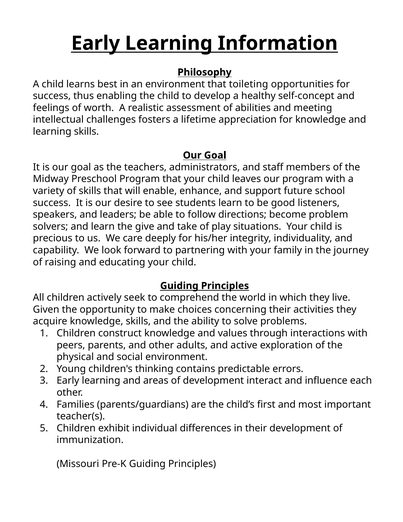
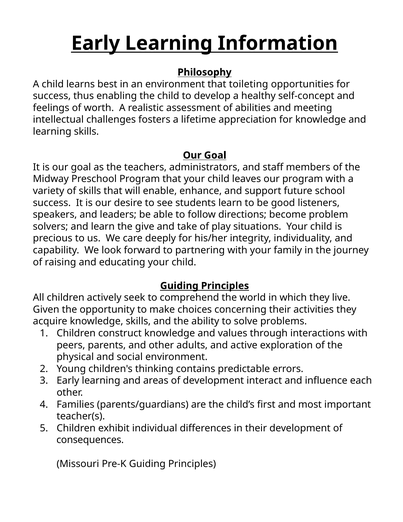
immunization: immunization -> consequences (90, 440)
